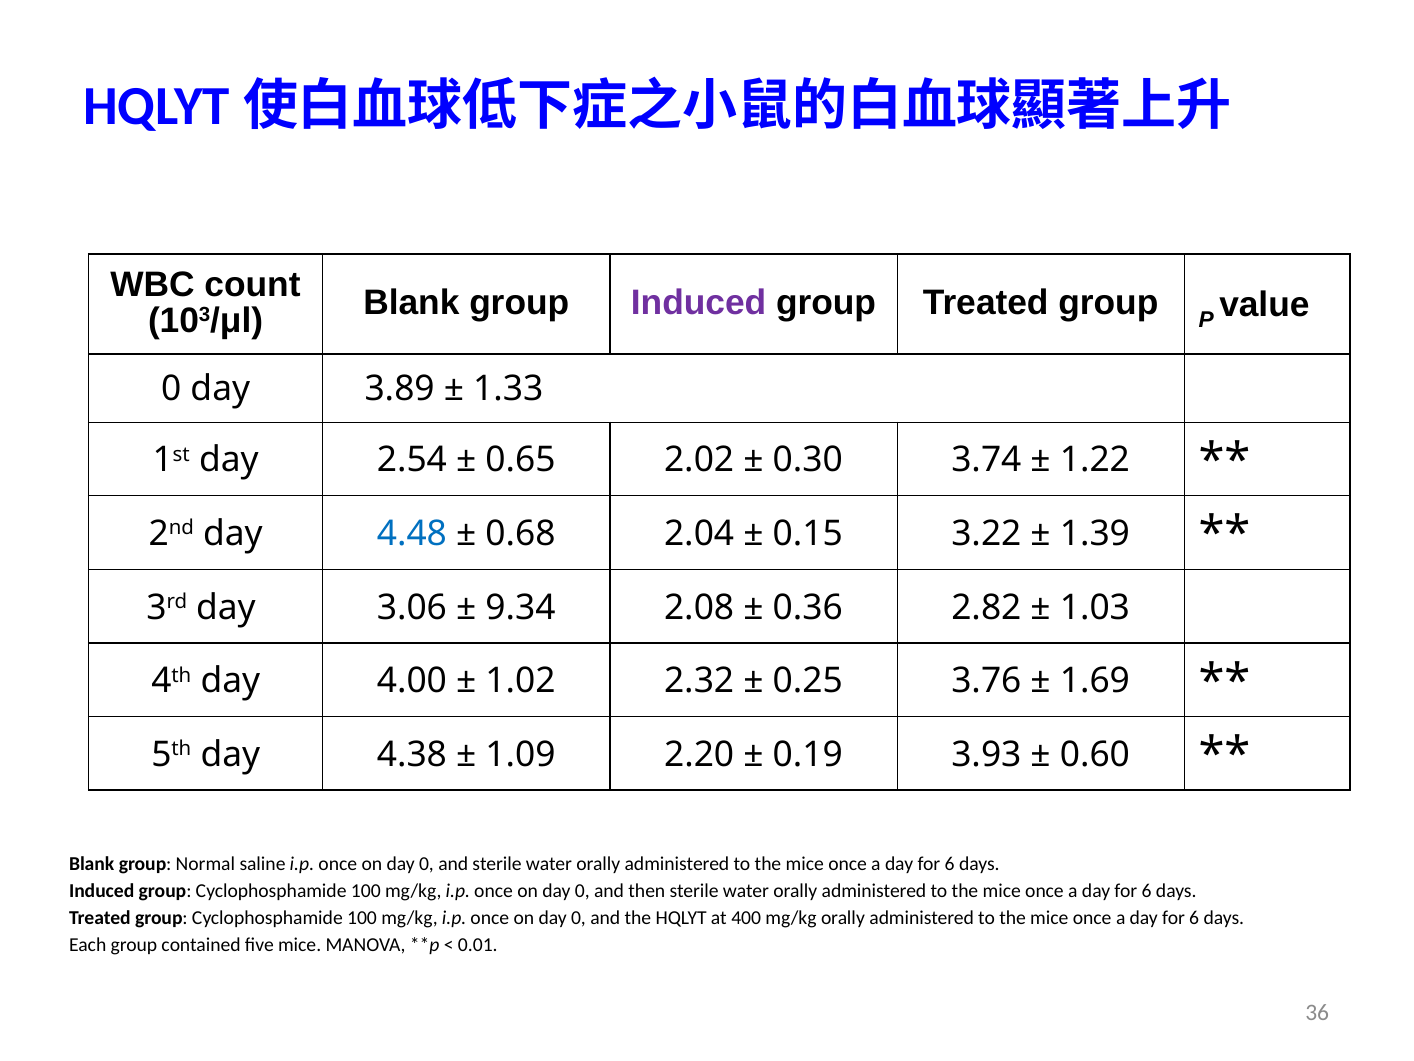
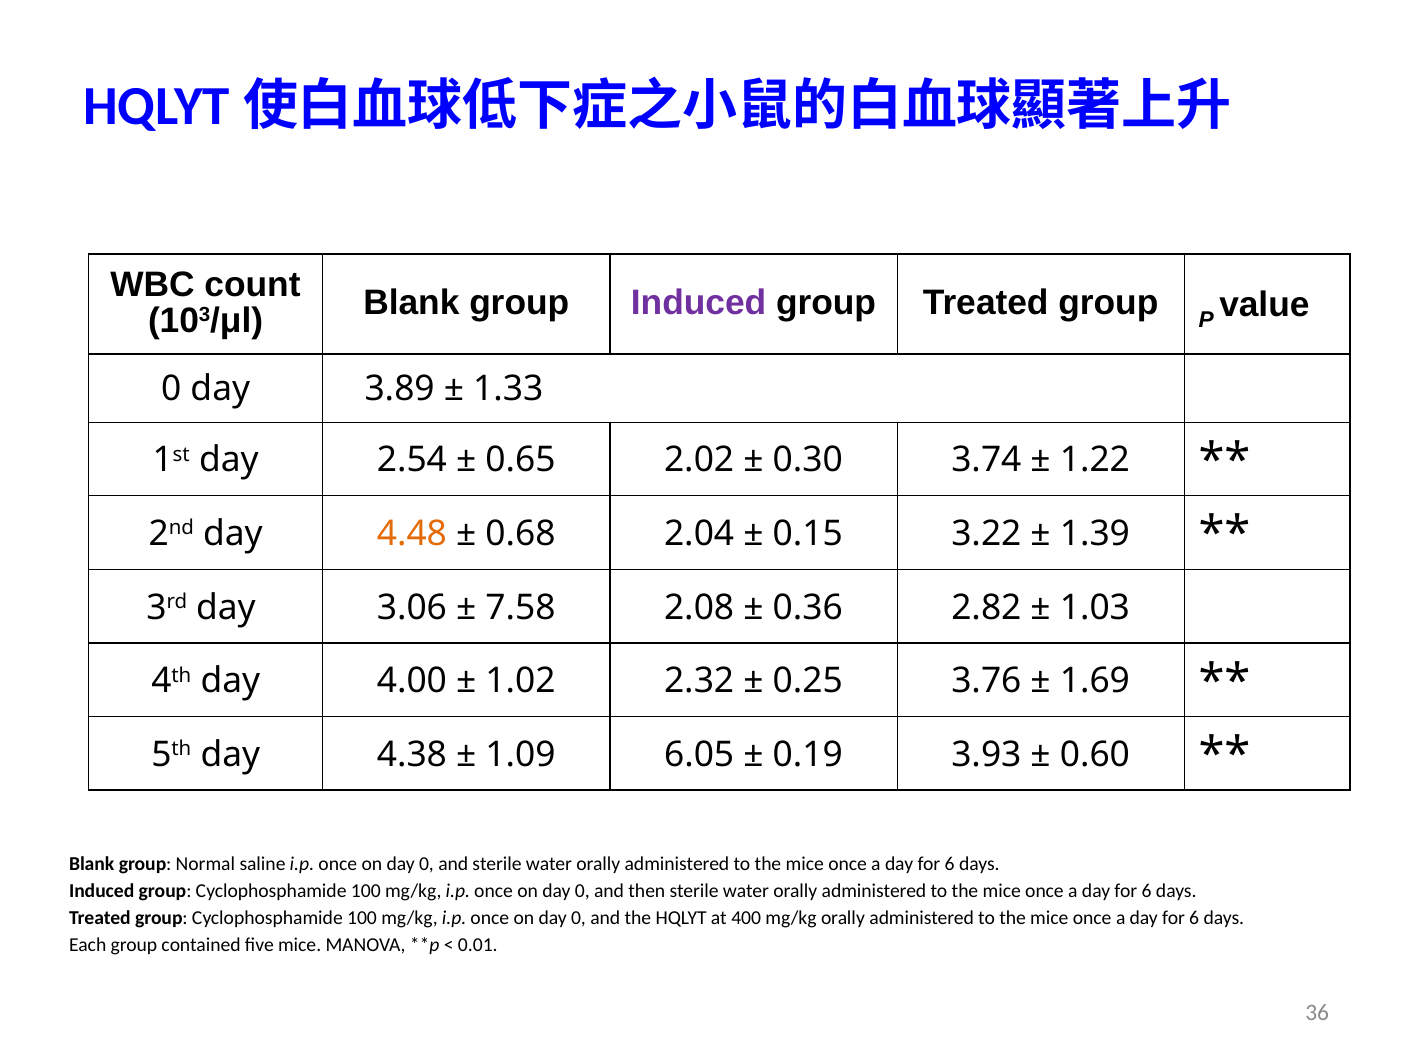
4.48 colour: blue -> orange (412, 534)
9.34: 9.34 -> 7.58 (521, 607)
2.20: 2.20 -> 6.05 (699, 754)
